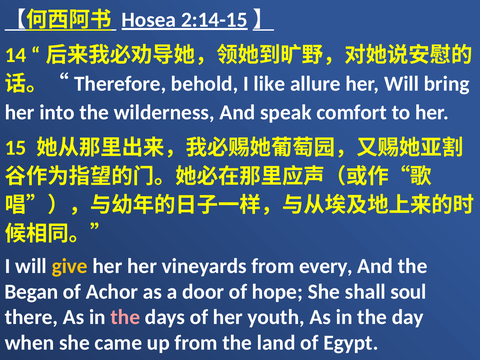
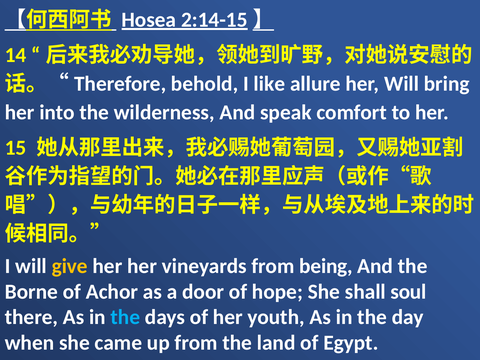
every: every -> being (326, 266)
Began: Began -> Borne (31, 292)
the colour: pink -> light blue (125, 317)
